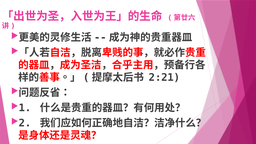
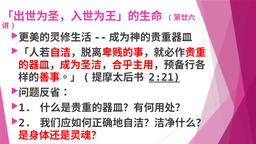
2:21 underline: none -> present (164, 78)
